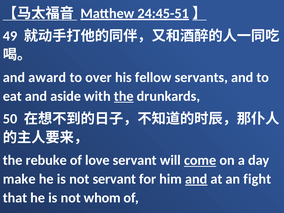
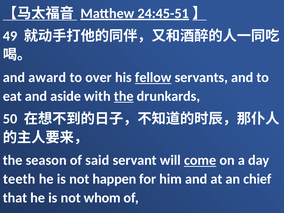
fellow underline: none -> present (153, 77)
rebuke: rebuke -> season (46, 160)
love: love -> said (97, 160)
make: make -> teeth (19, 179)
not servant: servant -> happen (114, 179)
and underline: present -> none (196, 179)
fight: fight -> chief (257, 179)
